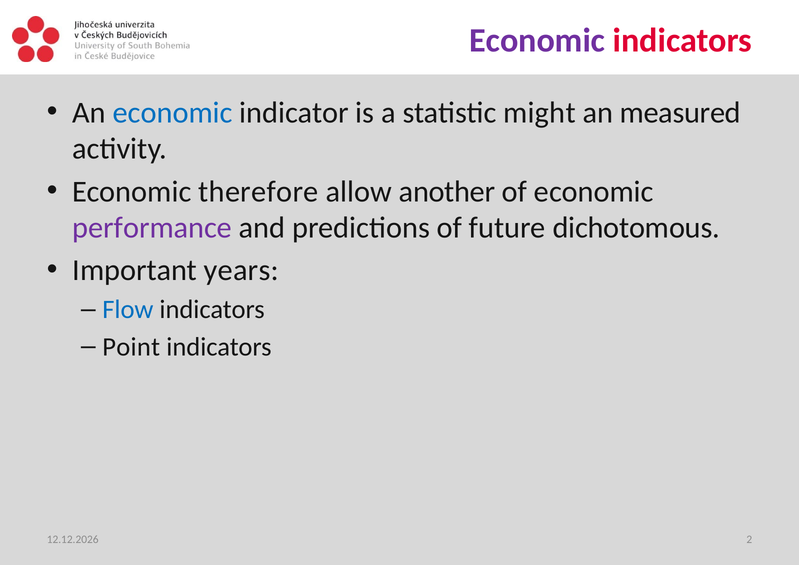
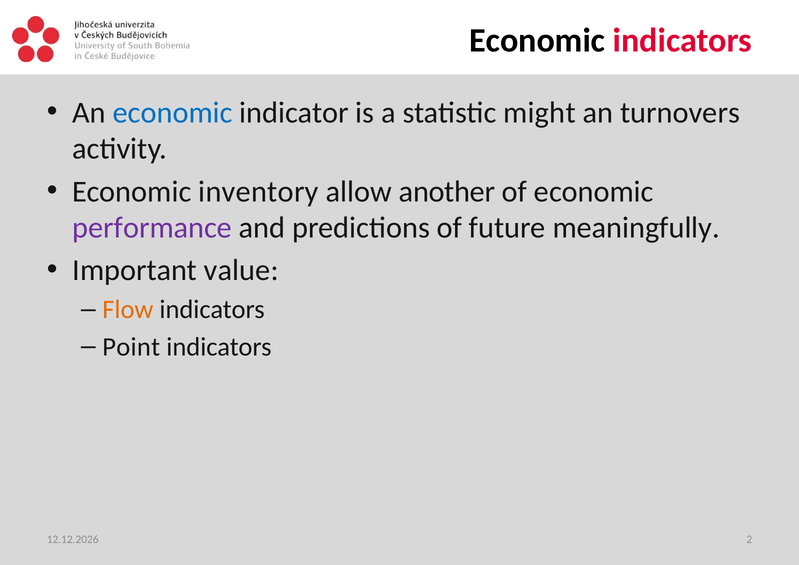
Economic colour: purple -> black (537, 41)
measured: measured -> turnovers (680, 113)
therefore: therefore -> inventory (258, 191)
dichotomous: dichotomous -> meaningfully (636, 228)
years: years -> value (241, 270)
Flow colour: blue -> orange (128, 310)
